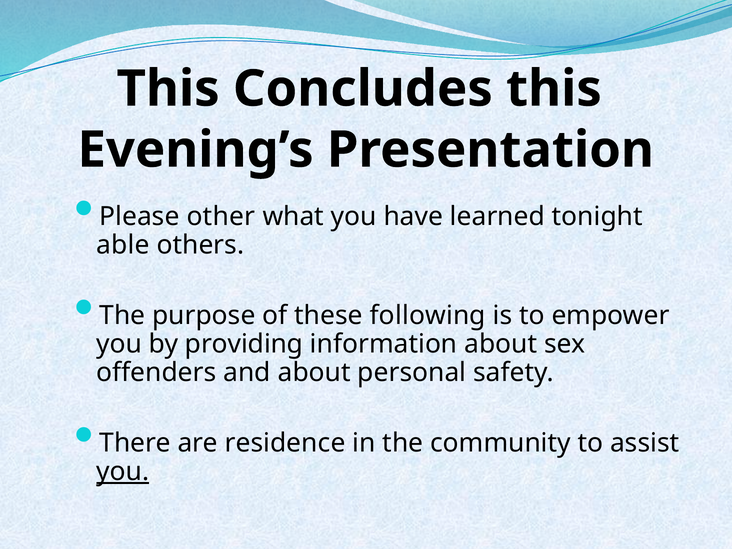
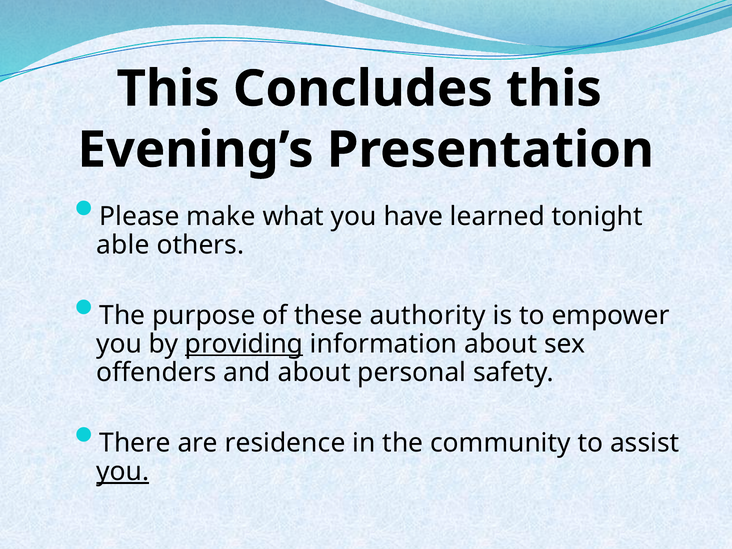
other: other -> make (221, 216)
following: following -> authority (428, 316)
providing underline: none -> present (244, 344)
